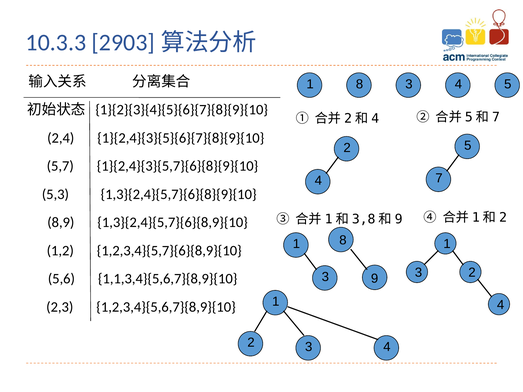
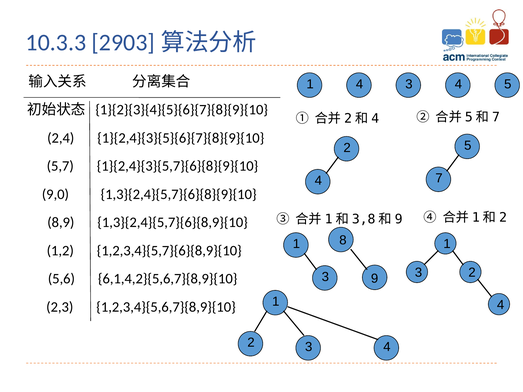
1 8: 8 -> 4 (360, 84)
5,3: 5,3 -> 9,0 (55, 194)
1,1,3,4}{5,6,7}{8,9}{10: 1,1,3,4}{5,6,7}{8,9}{10 -> 6,1,4,2}{5,6,7}{8,9}{10 (168, 279)
